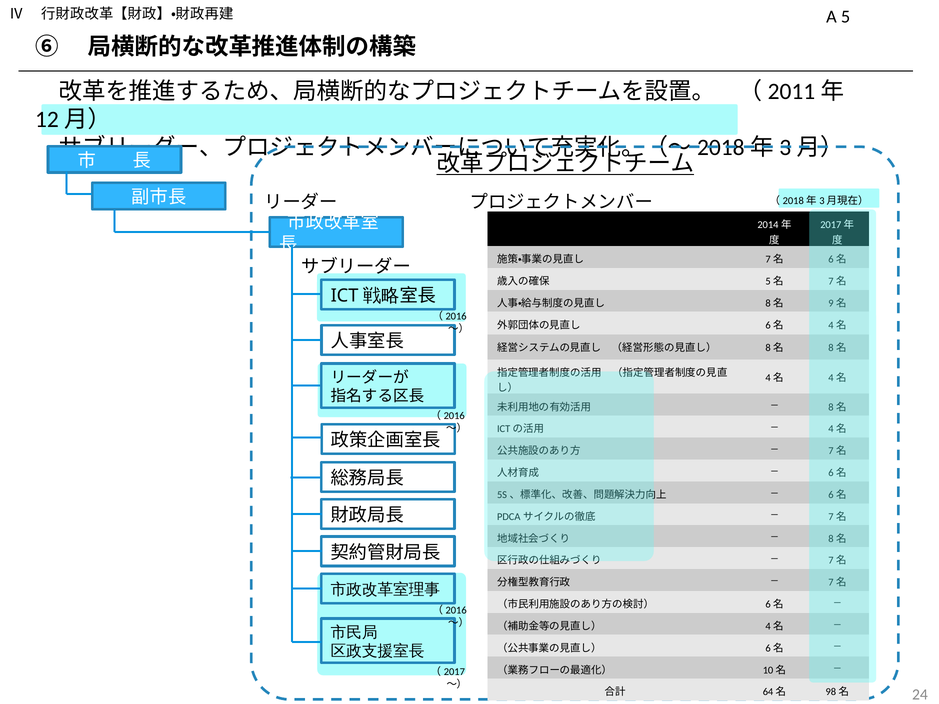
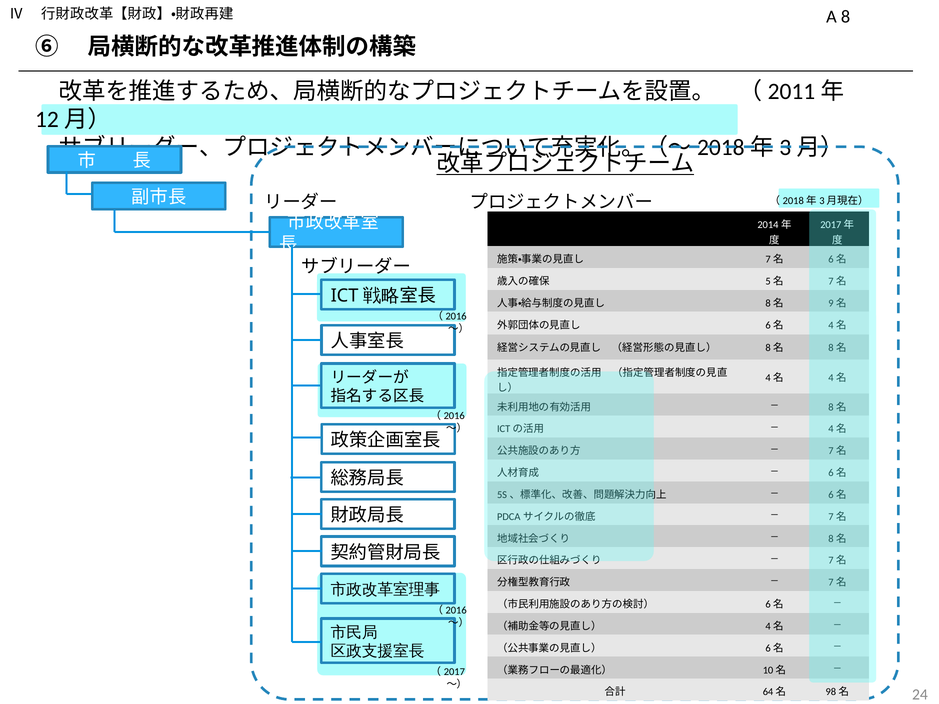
5: 5 -> 8 (846, 17)
